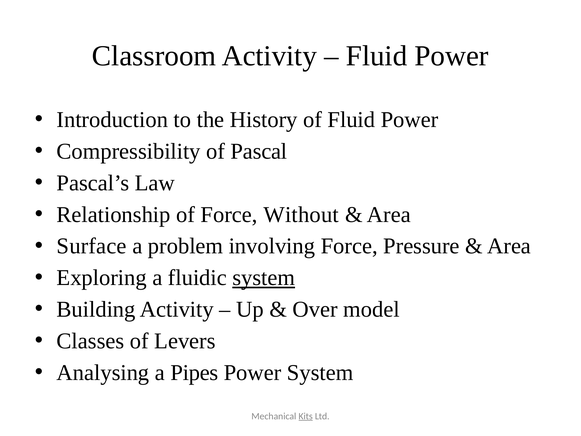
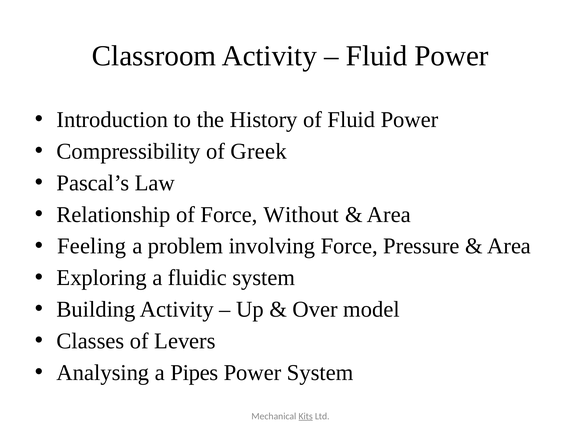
Pascal: Pascal -> Greek (259, 151)
Surface: Surface -> Feeling (92, 246)
system underline: present -> none (264, 278)
